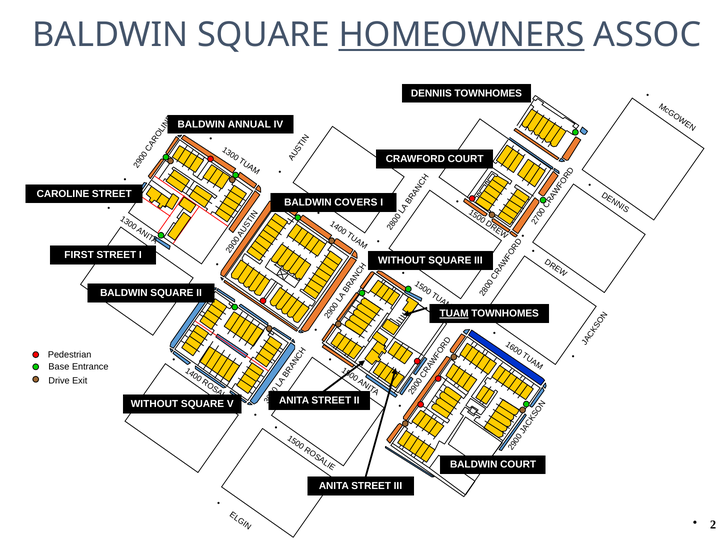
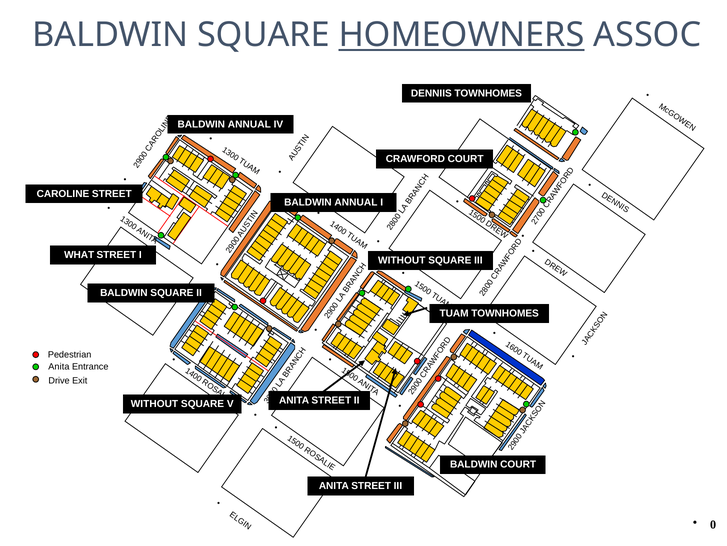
COVERS: COVERS -> ANNUAL (356, 202)
FIRST: FIRST -> WHAT (79, 255)
TUAM underline: present -> none (454, 313)
Base: Base -> Anita (59, 366)
2: 2 -> 0 (713, 524)
